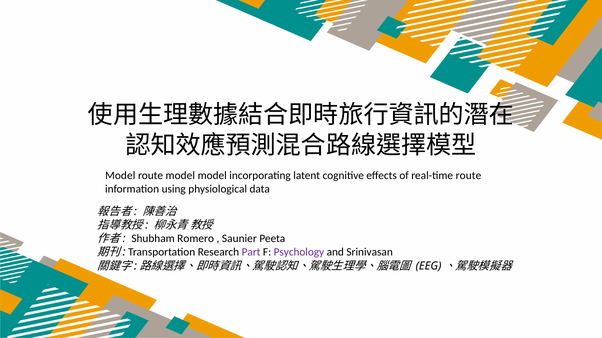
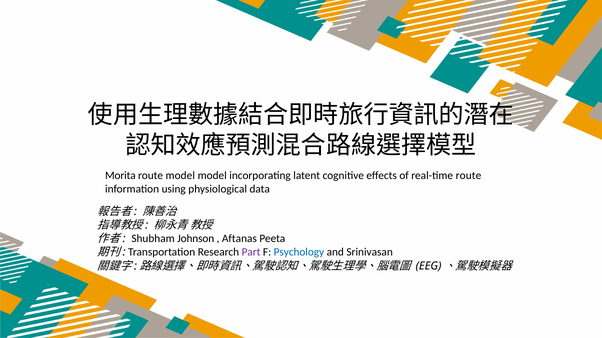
Model: Model -> Morita (120, 176)
Romero: Romero -> Johnson (196, 239)
Saunier: Saunier -> Aftanas (239, 239)
Psychology colour: purple -> blue (299, 253)
